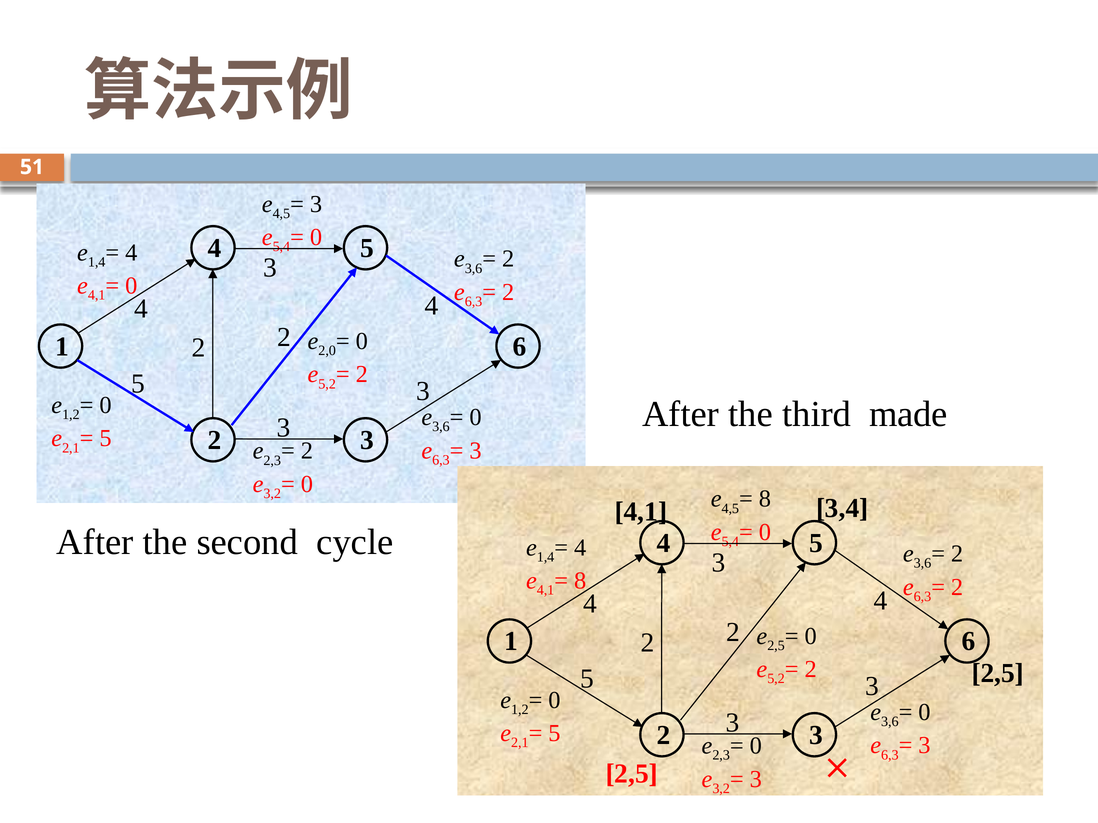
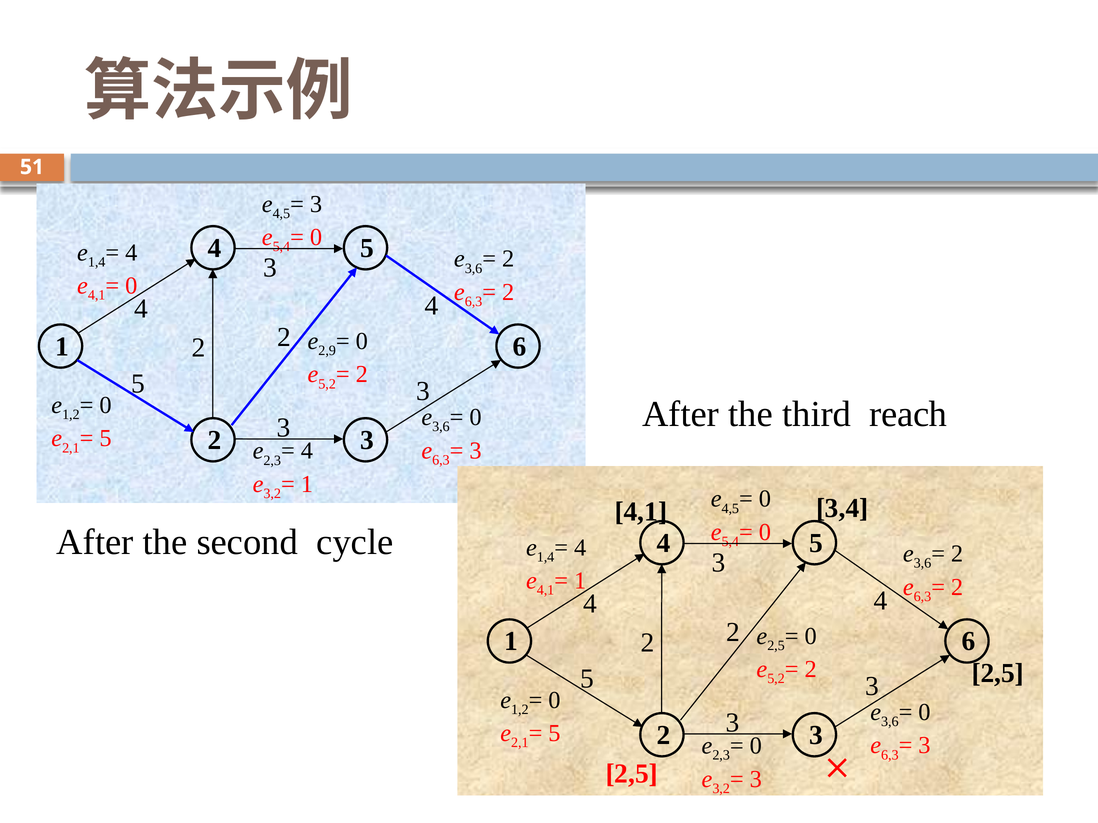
2,0: 2,0 -> 2,9 (327, 351)
made: made -> reach (908, 414)
2: 2 -> 4 (307, 451)
0: 0 -> 1 (307, 484)
8: 8 -> 0 (765, 499)
8: 8 -> 1 (580, 581)
